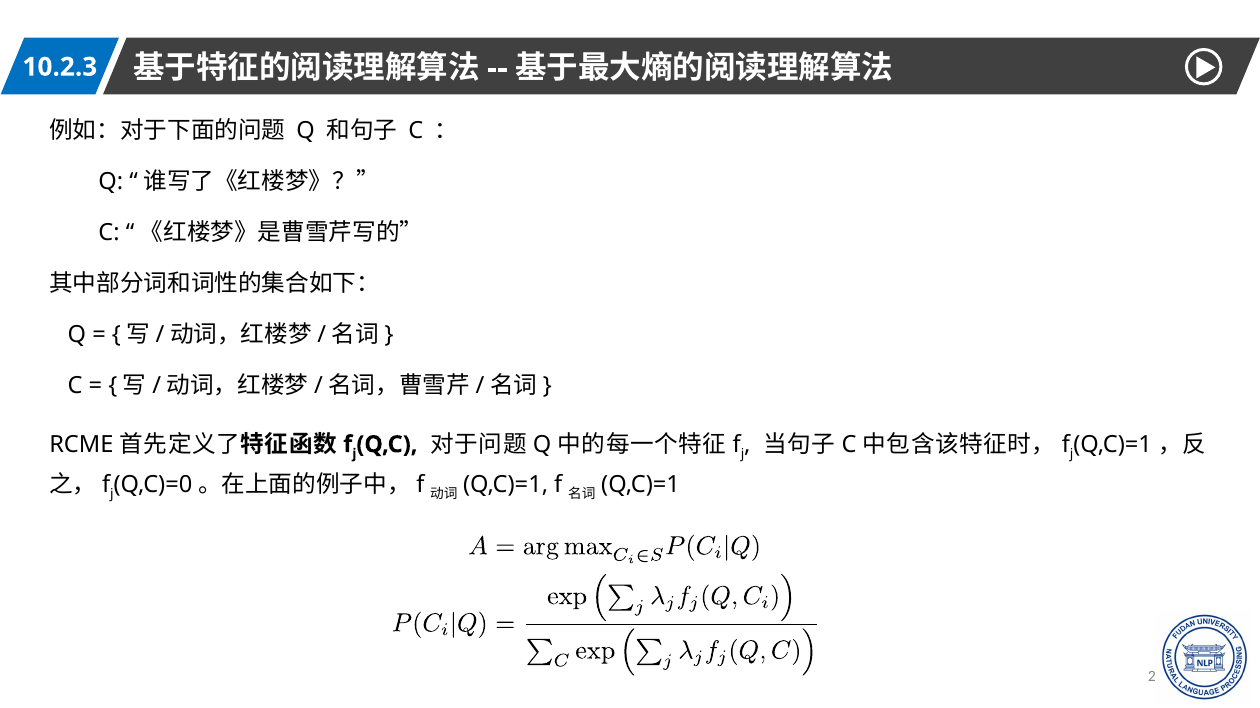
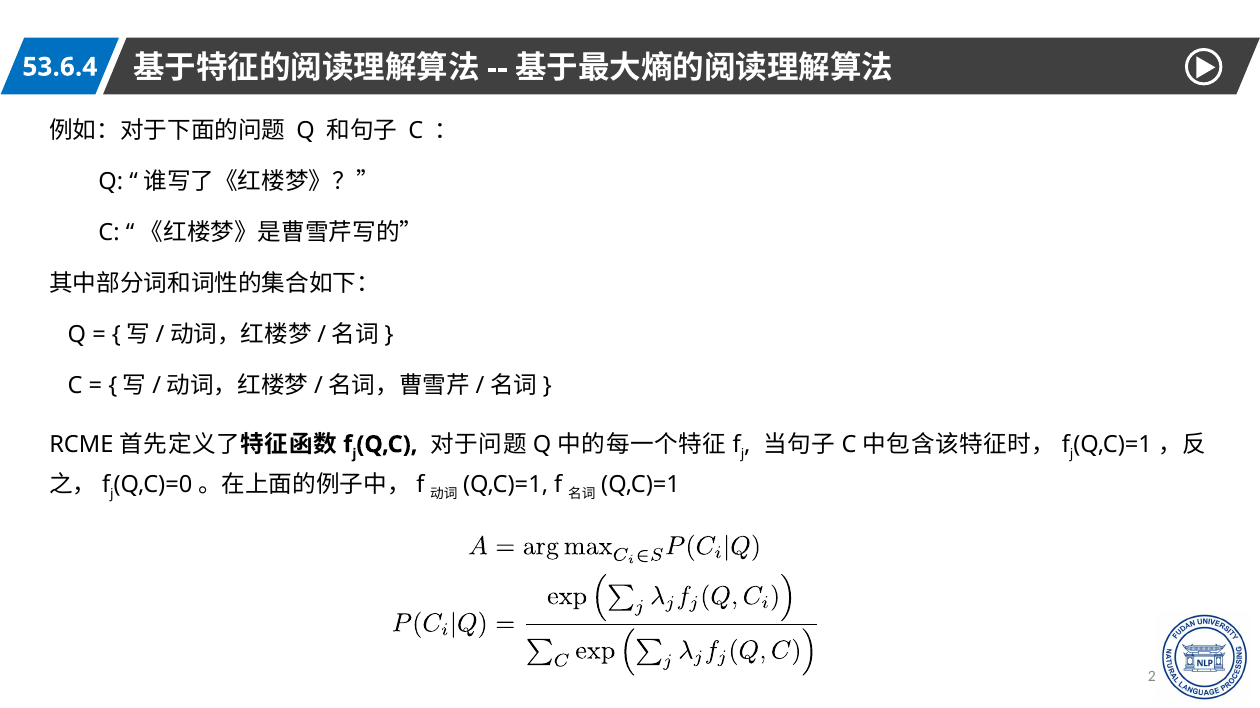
10.2.3: 10.2.3 -> 53.6.4 (60, 67)
